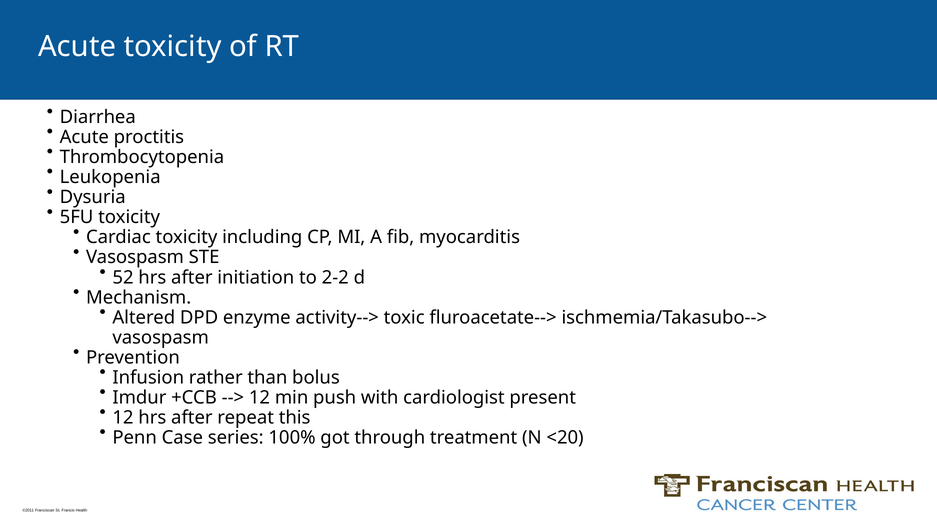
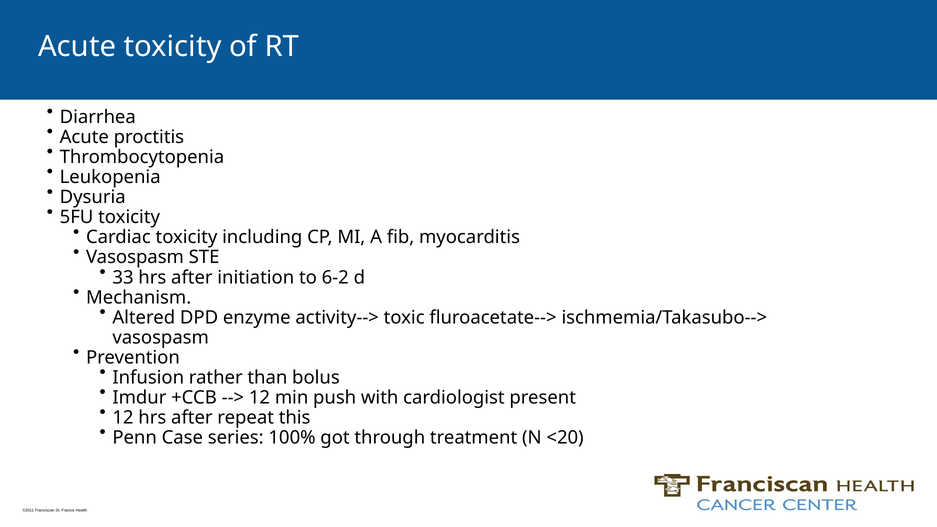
52: 52 -> 33 (123, 277)
2-2: 2-2 -> 6-2 (335, 277)
